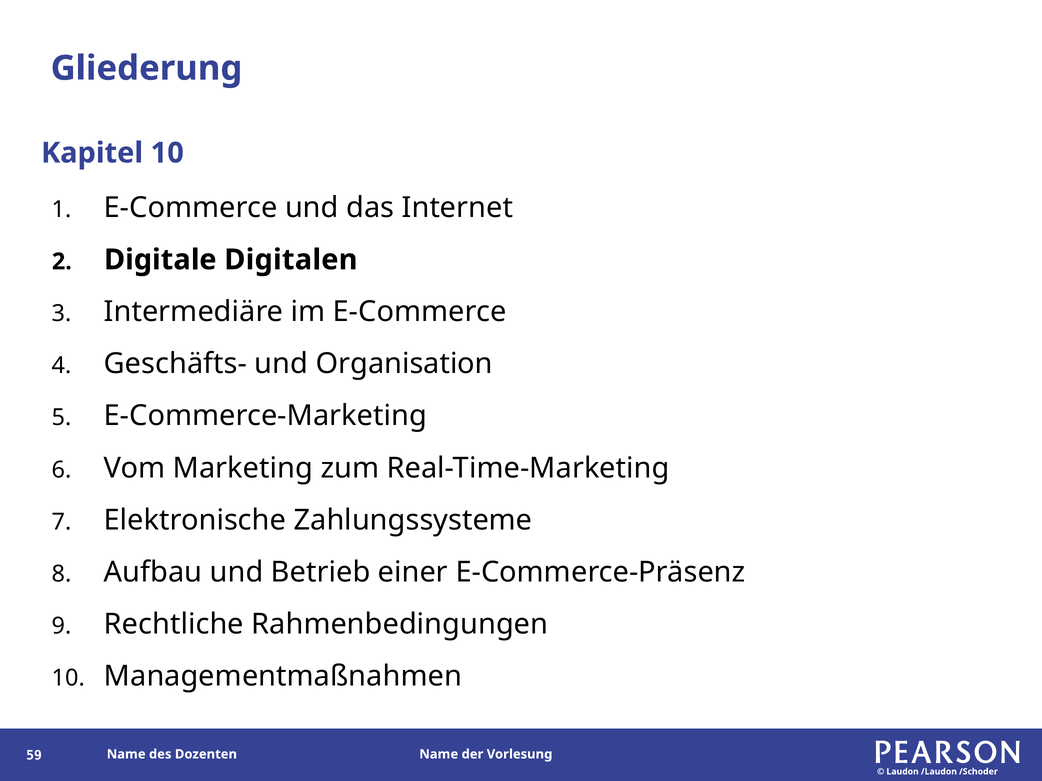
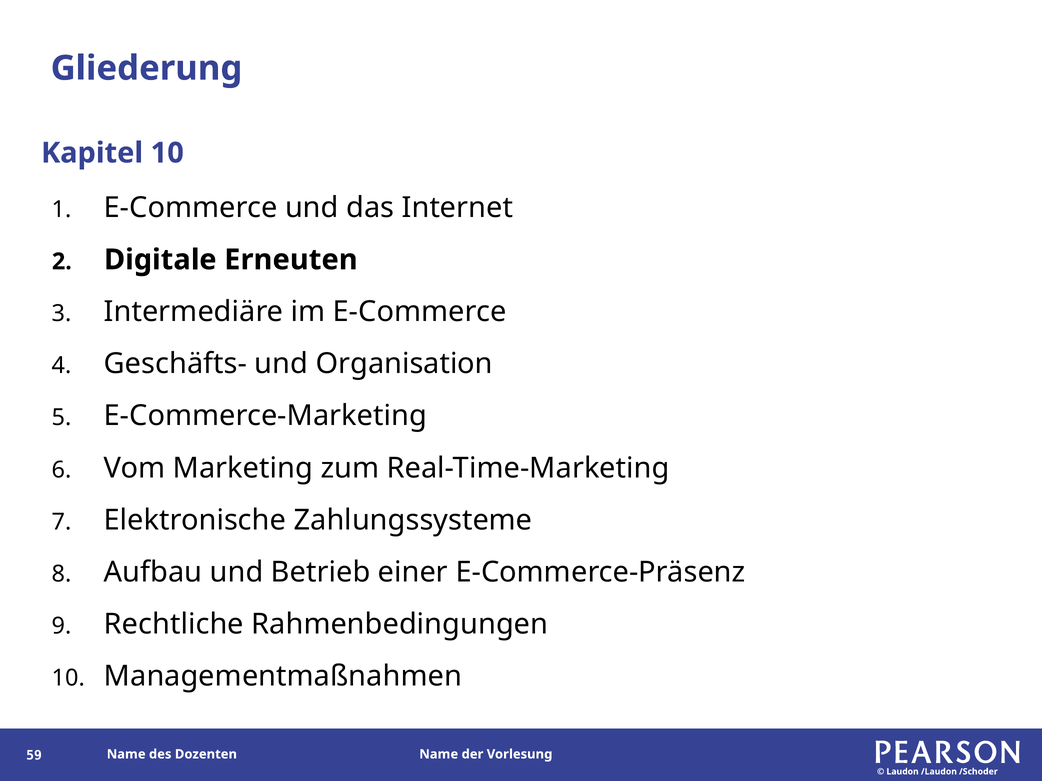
Digitalen: Digitalen -> Erneuten (291, 260)
